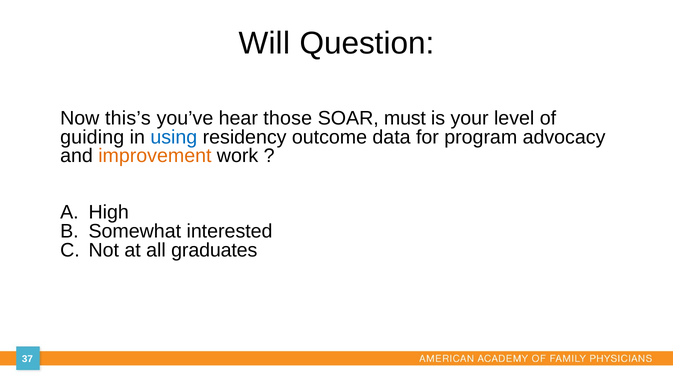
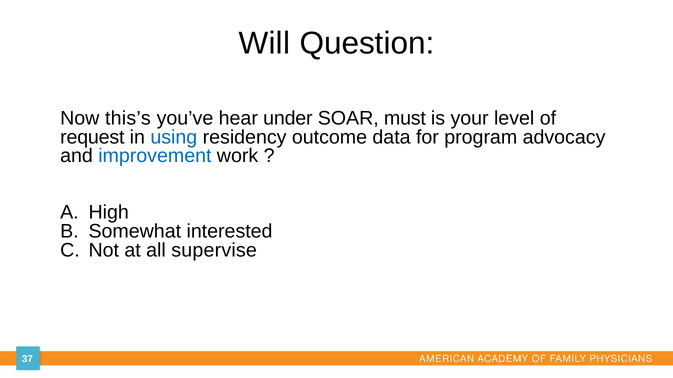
those: those -> under (288, 119)
guiding: guiding -> request (92, 137)
improvement colour: orange -> blue (155, 156)
graduates: graduates -> supervise (214, 250)
